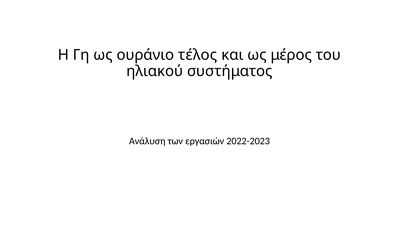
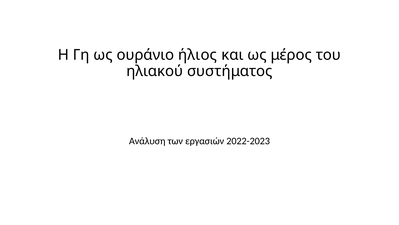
τέλος: τέλος -> ήλιος (198, 55)
